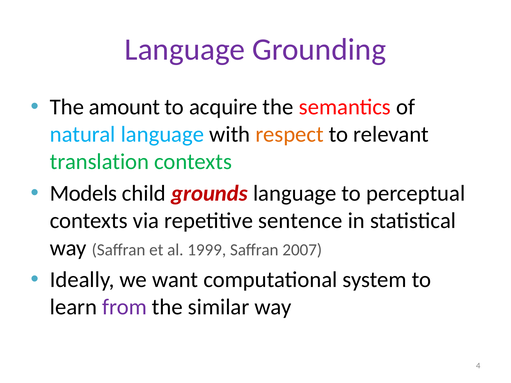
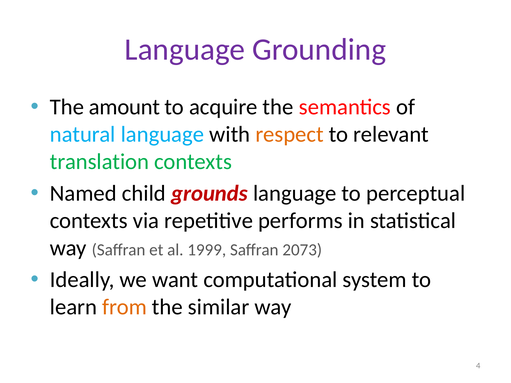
Models: Models -> Named (83, 194)
sentence: sentence -> performs (300, 221)
2007: 2007 -> 2073 (302, 250)
from colour: purple -> orange (124, 307)
